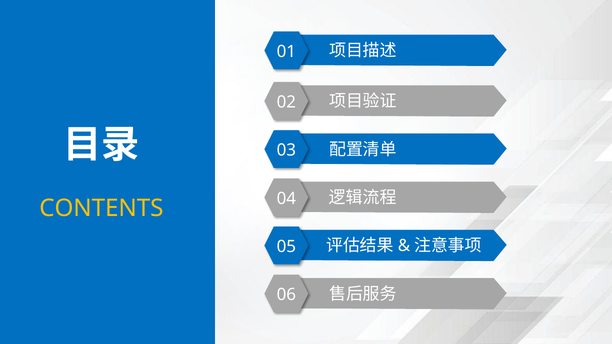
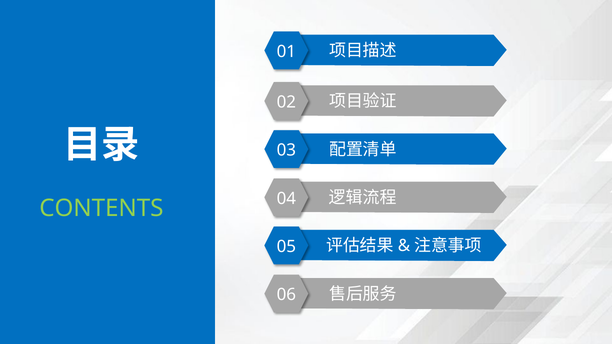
CONTENTS colour: yellow -> light green (101, 208)
